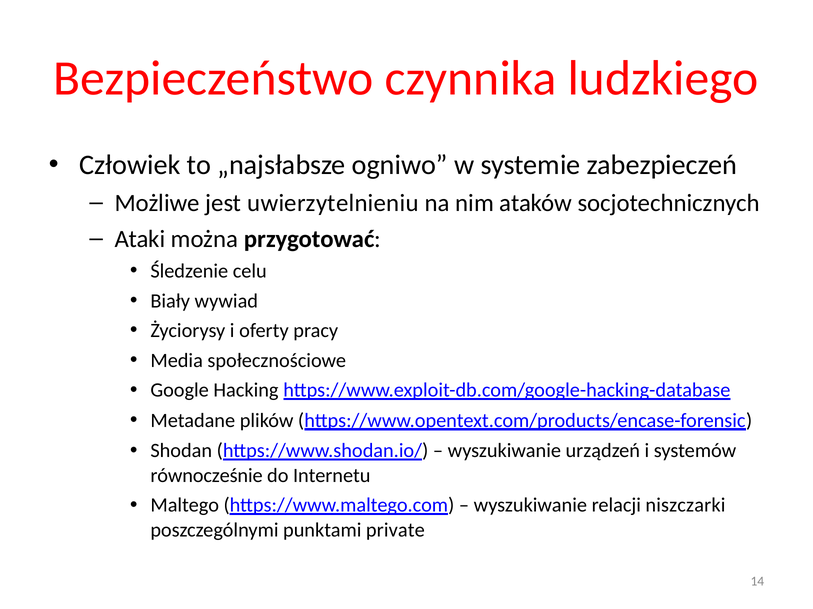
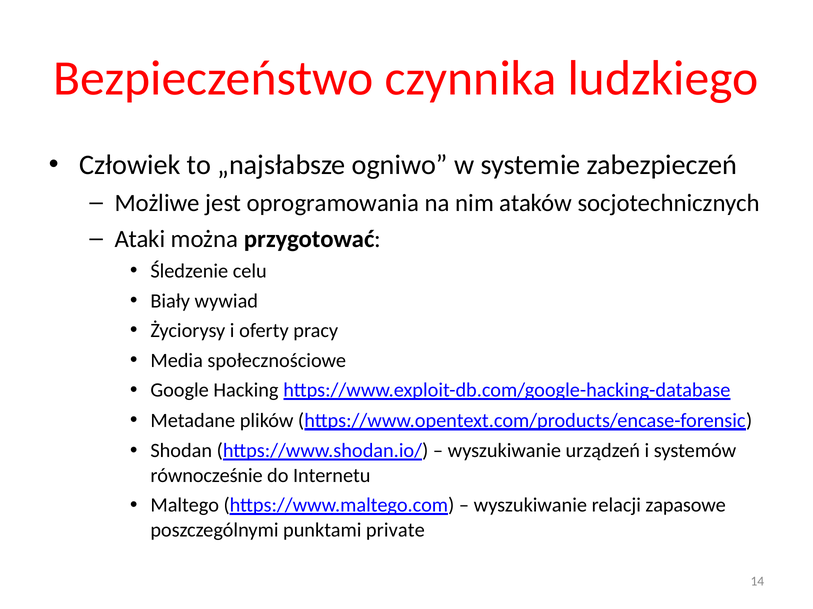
uwierzytelnieniu: uwierzytelnieniu -> oprogramowania (333, 203)
niszczarki: niszczarki -> zapasowe (686, 506)
